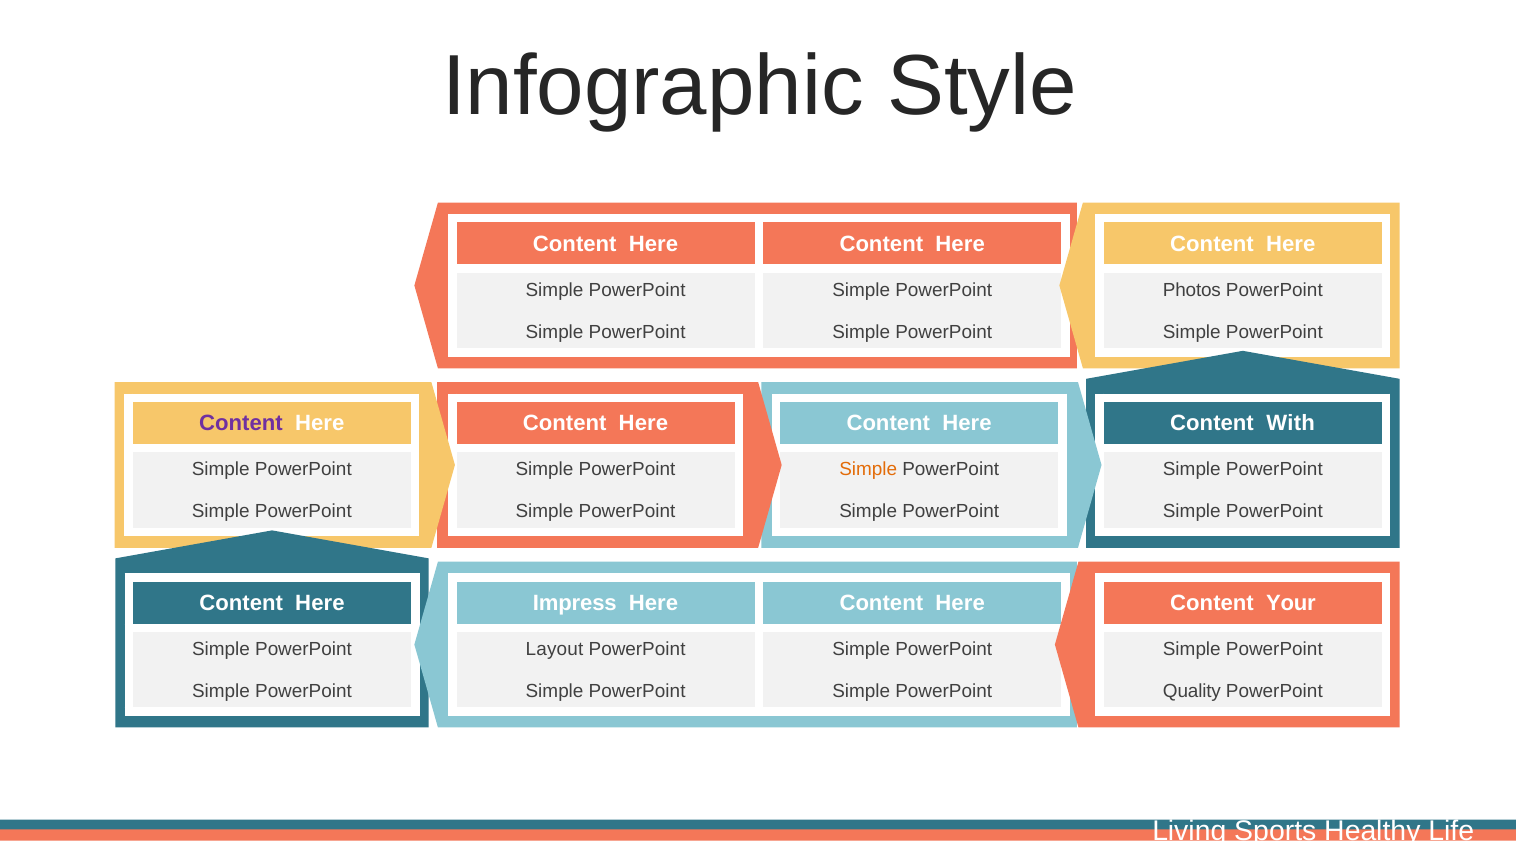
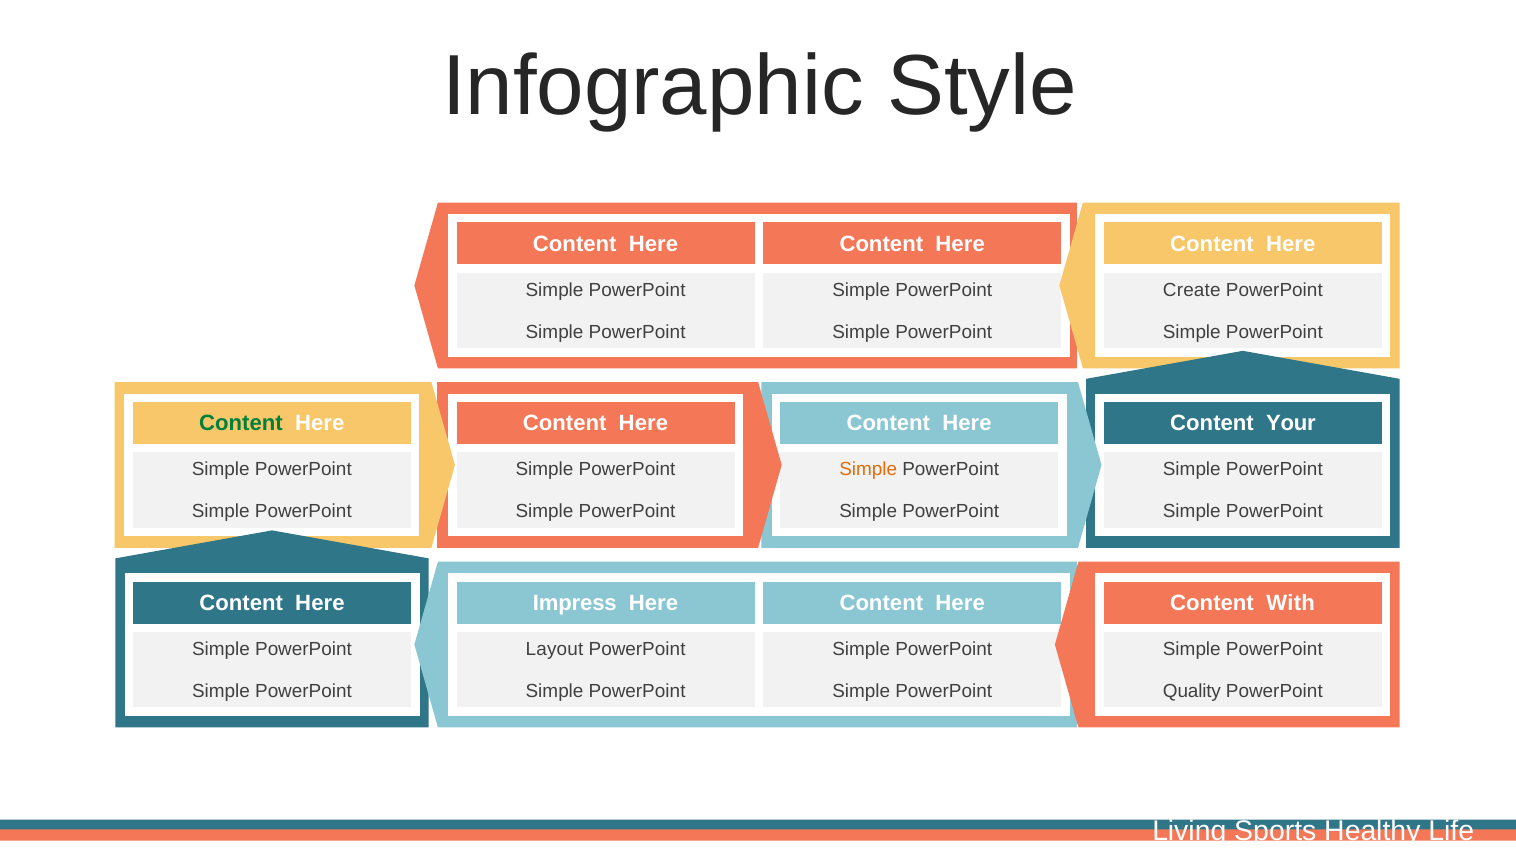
Photos: Photos -> Create (1192, 290)
Content colour: purple -> green (241, 423)
With: With -> Your (1291, 423)
Your: Your -> With (1291, 603)
